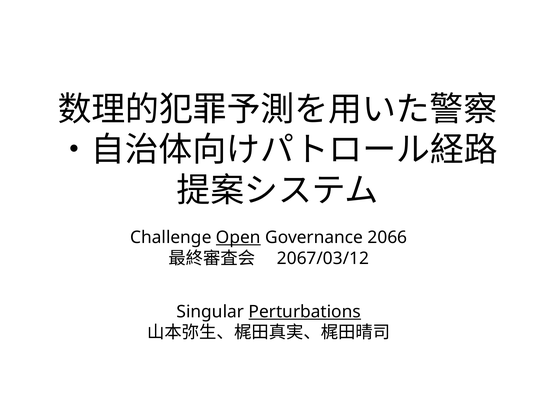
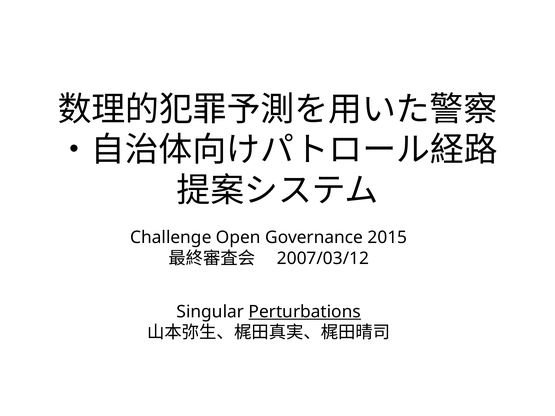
Open underline: present -> none (238, 238)
2066: 2066 -> 2015 (387, 238)
2067/03/12: 2067/03/12 -> 2007/03/12 (323, 258)
